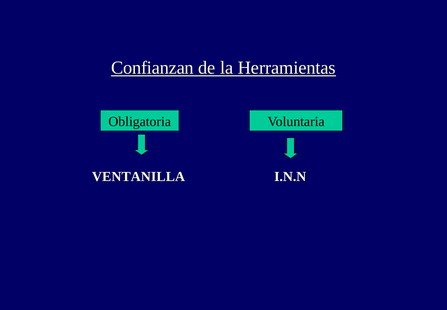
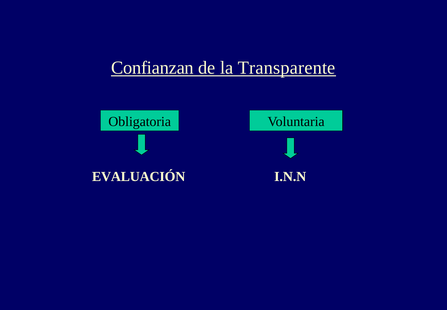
Herramientas: Herramientas -> Transparente (287, 68)
VENTANILLA: VENTANILLA -> EVALUACIÓN (139, 176)
